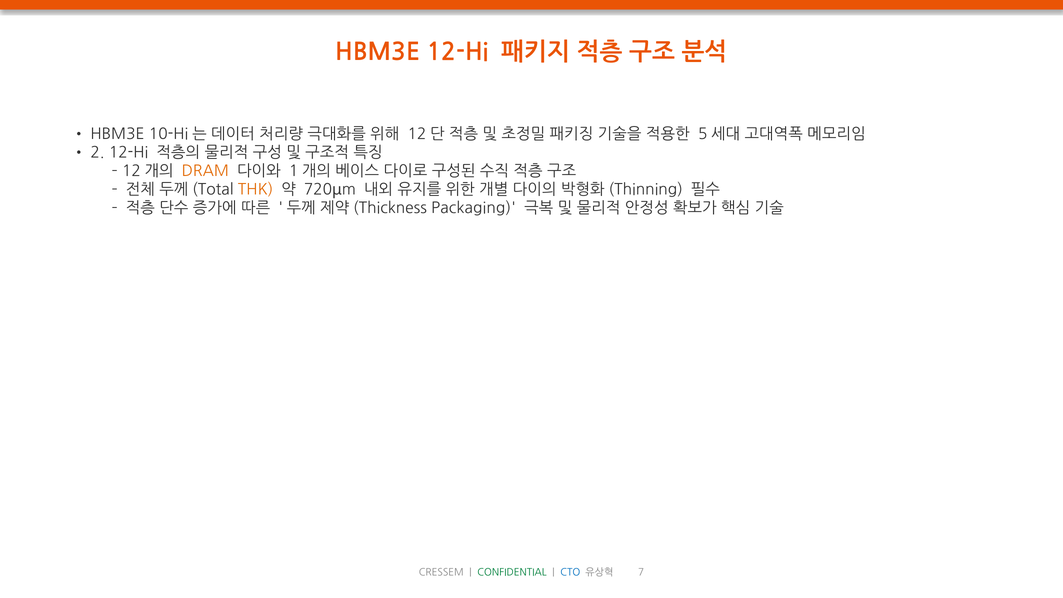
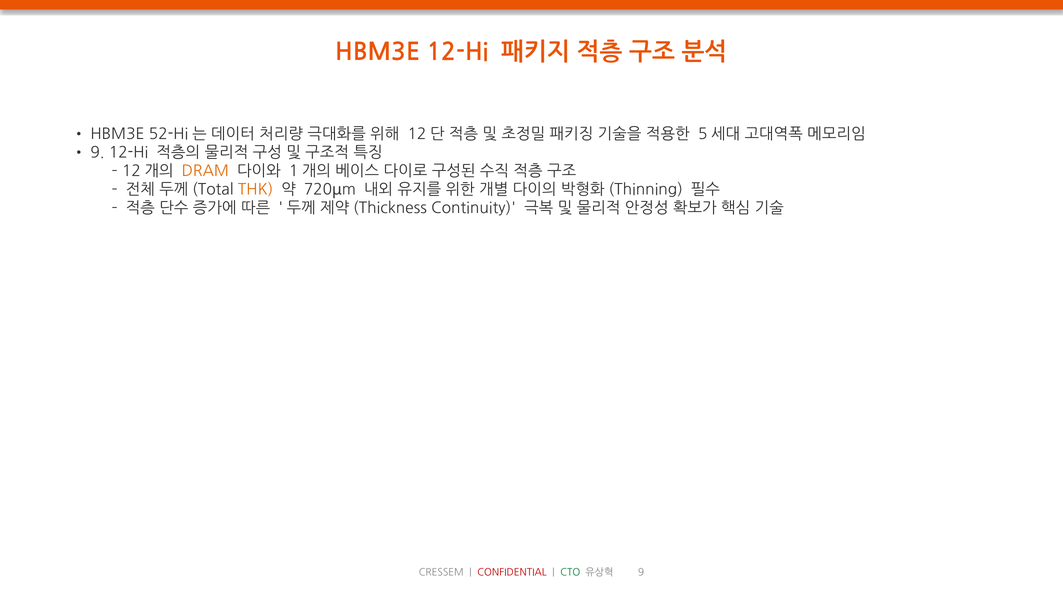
10-Hi: 10-Hi -> 52-Hi (169, 134)
2: 2 -> 9 (97, 153)
Packaging: Packaging -> Continuity (474, 208)
CONFIDENTIAL colour: green -> red (512, 573)
CTO colour: blue -> green (570, 573)
7: 7 -> 9 (641, 573)
